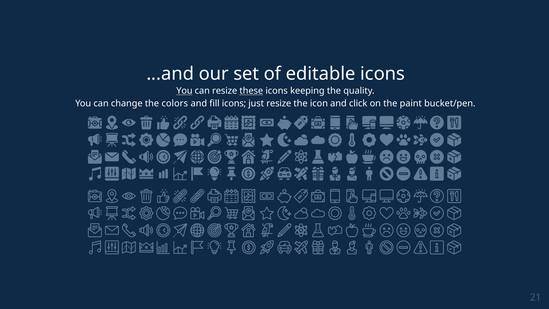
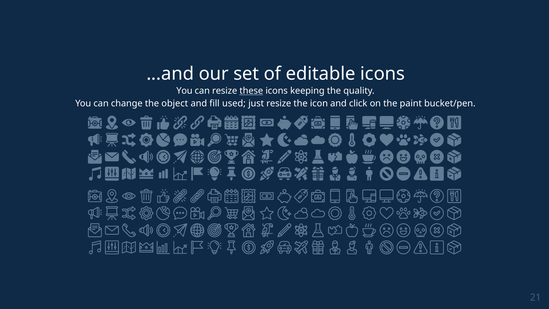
You underline: present -> none (184, 91)
colors: colors -> object (175, 103)
fill icons: icons -> used (234, 103)
